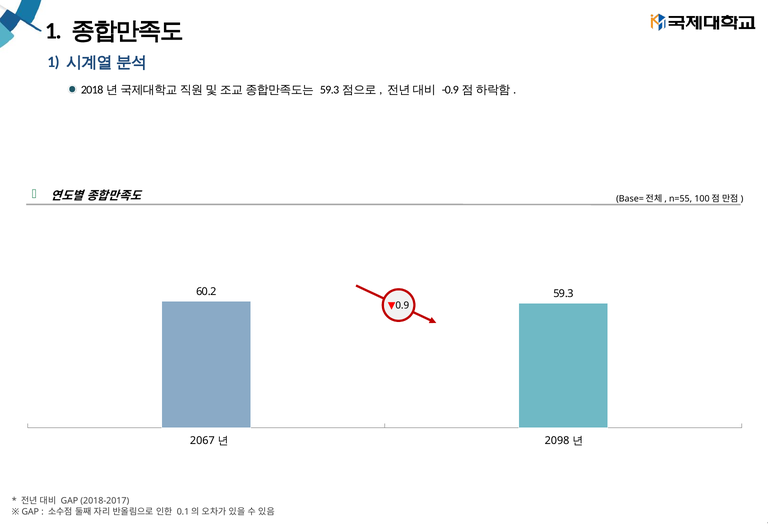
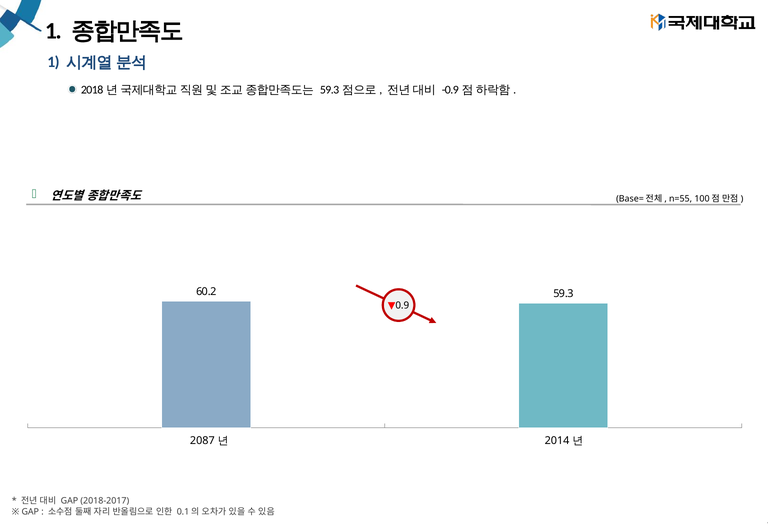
2067: 2067 -> 2087 (202, 440)
2098: 2098 -> 2014 (557, 440)
